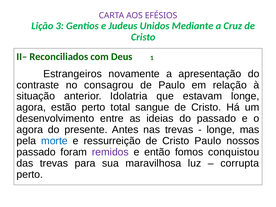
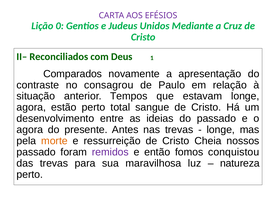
3: 3 -> 0 (60, 26)
Estrangeiros: Estrangeiros -> Comparados (73, 74)
Idolatria: Idolatria -> Tempos (129, 96)
morte colour: blue -> orange (54, 141)
Cristo Paulo: Paulo -> Cheia (208, 141)
corrupta: corrupta -> natureza (240, 163)
